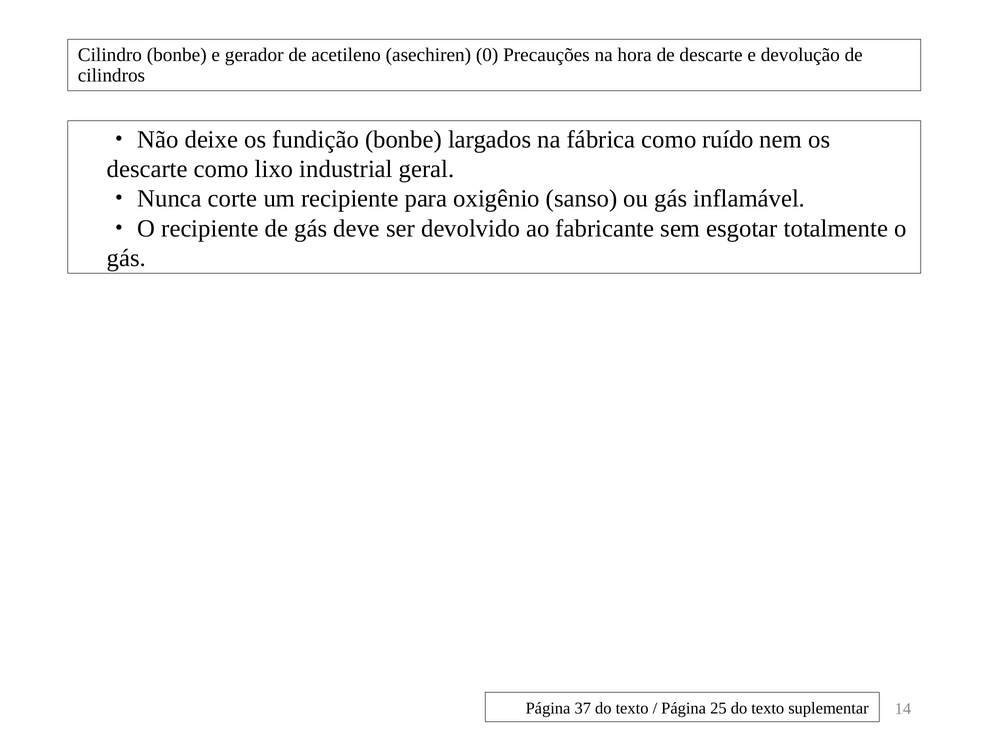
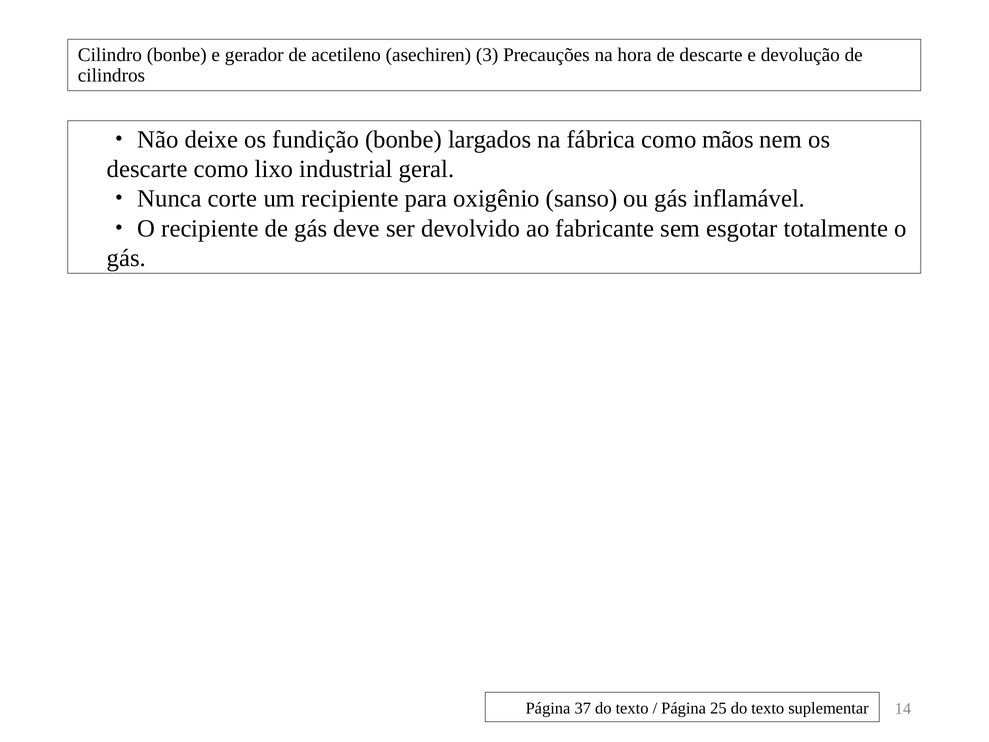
0: 0 -> 3 (487, 55)
ruído: ruído -> mãos (728, 139)
